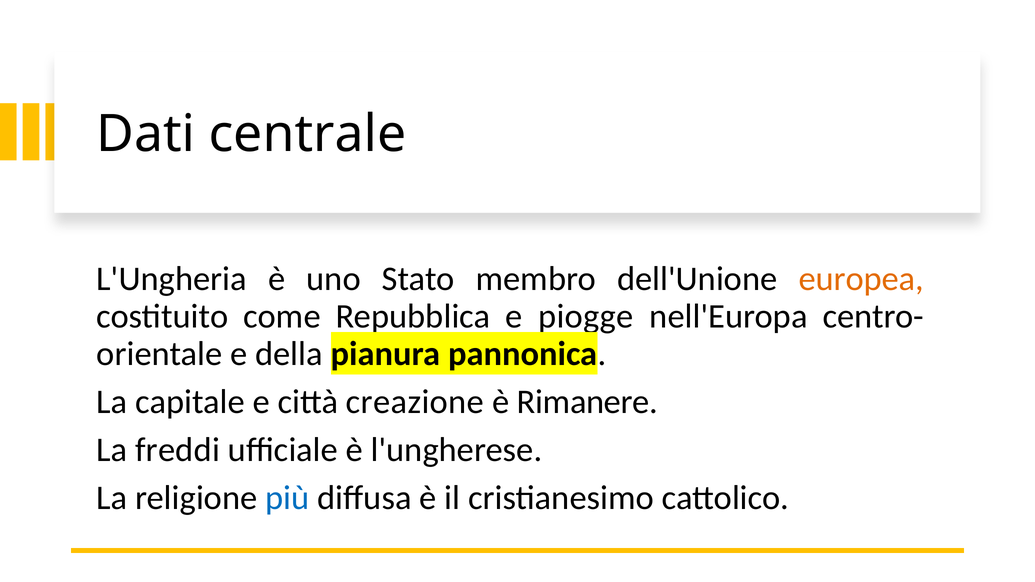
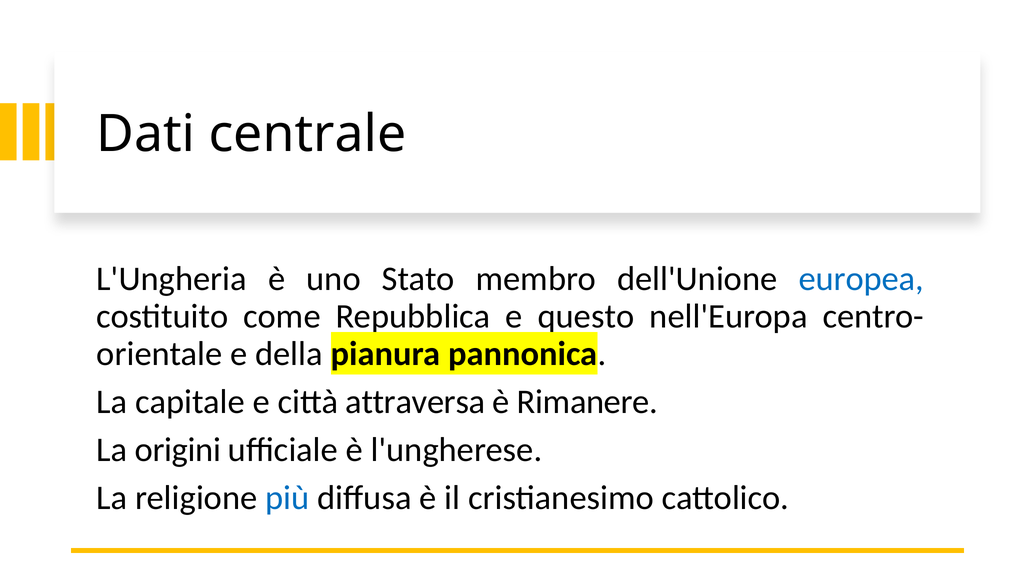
europea colour: orange -> blue (861, 279)
piogge: piogge -> questo (586, 316)
creazione: creazione -> attraversa (415, 402)
freddi: freddi -> origini (178, 450)
